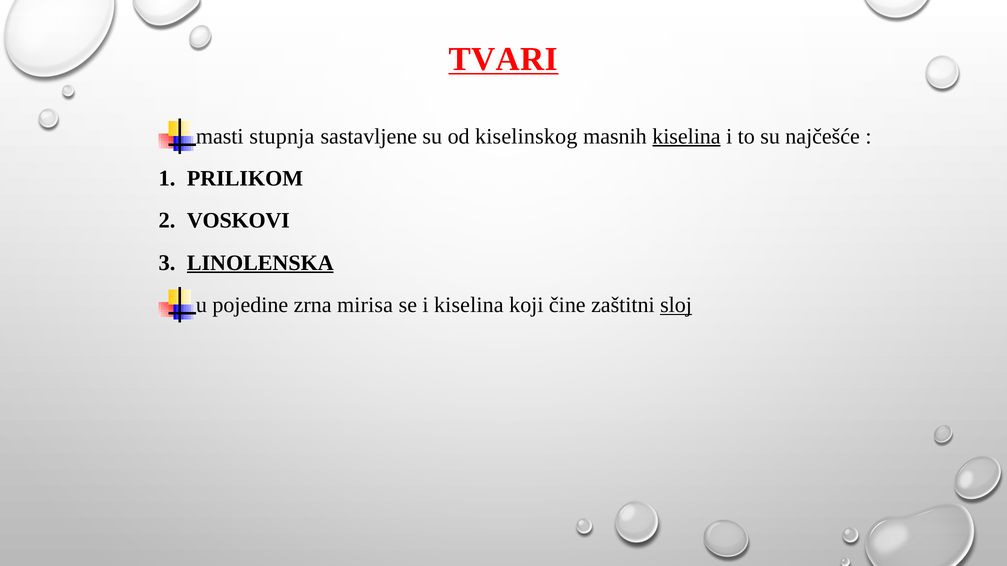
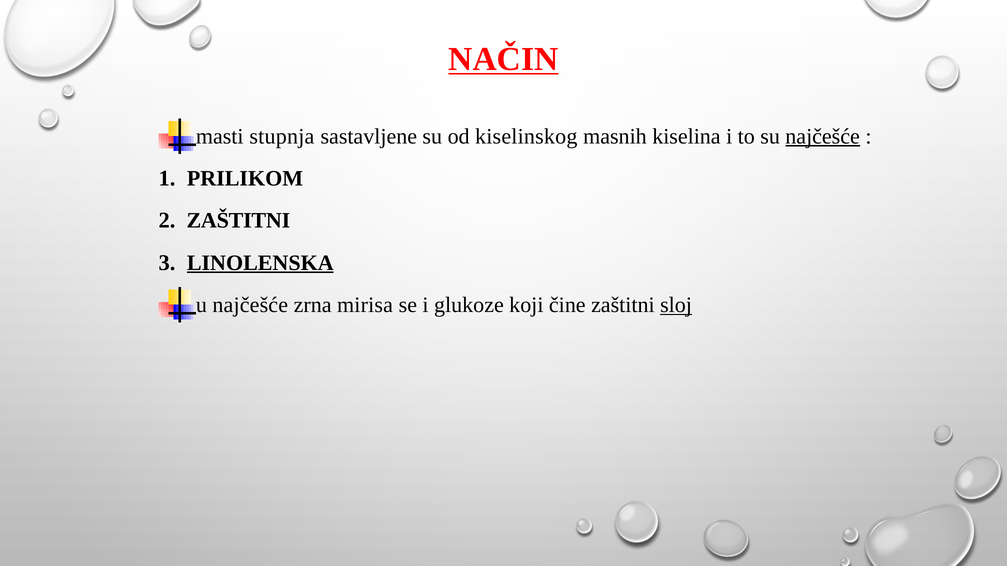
TVARI: TVARI -> NAČIN (503, 59)
kiselina underline: present -> none (686, 136)
najčešće underline: none -> present (823, 136)
VOSKOVI: VOSKOVI -> ZAŠTITNI (238, 221)
u pojedine: pojedine -> najčešće (250, 305)
i kiselina: kiselina -> glukoze (469, 305)
